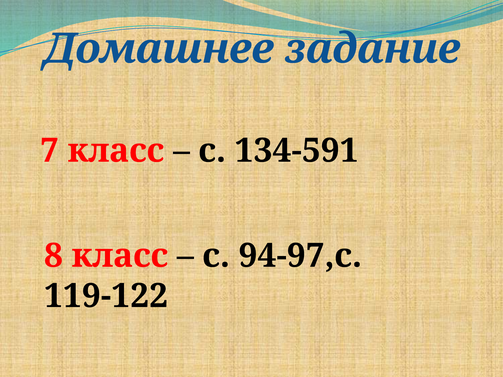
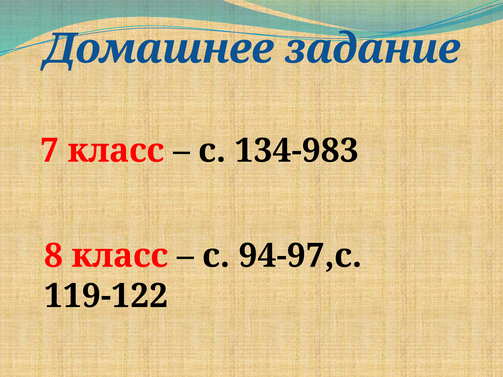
134-591: 134-591 -> 134-983 (297, 151)
